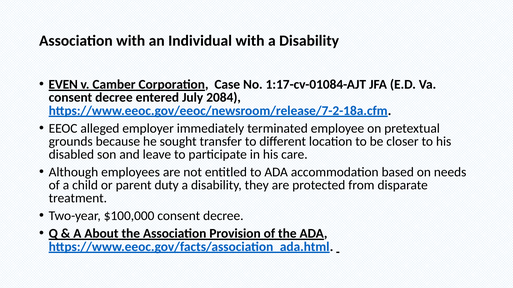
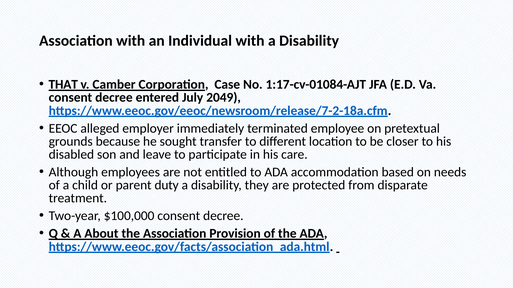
EVEN: EVEN -> THAT (63, 85)
2084: 2084 -> 2049 (224, 98)
